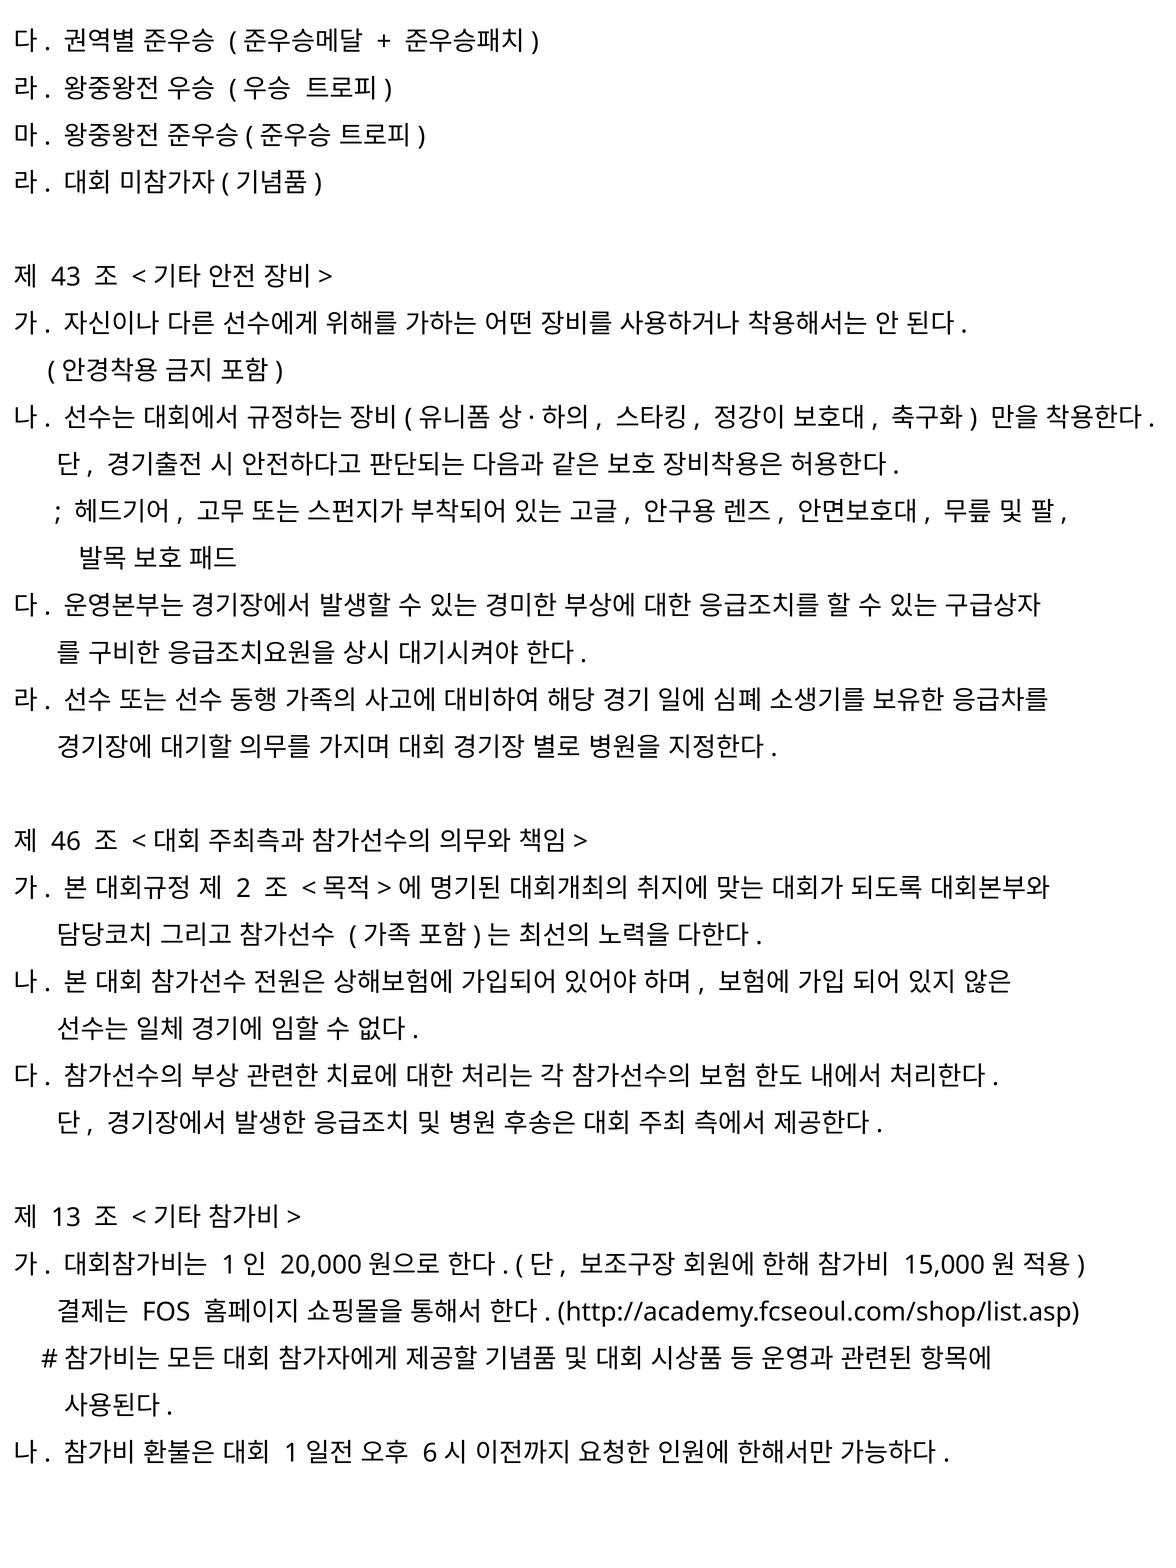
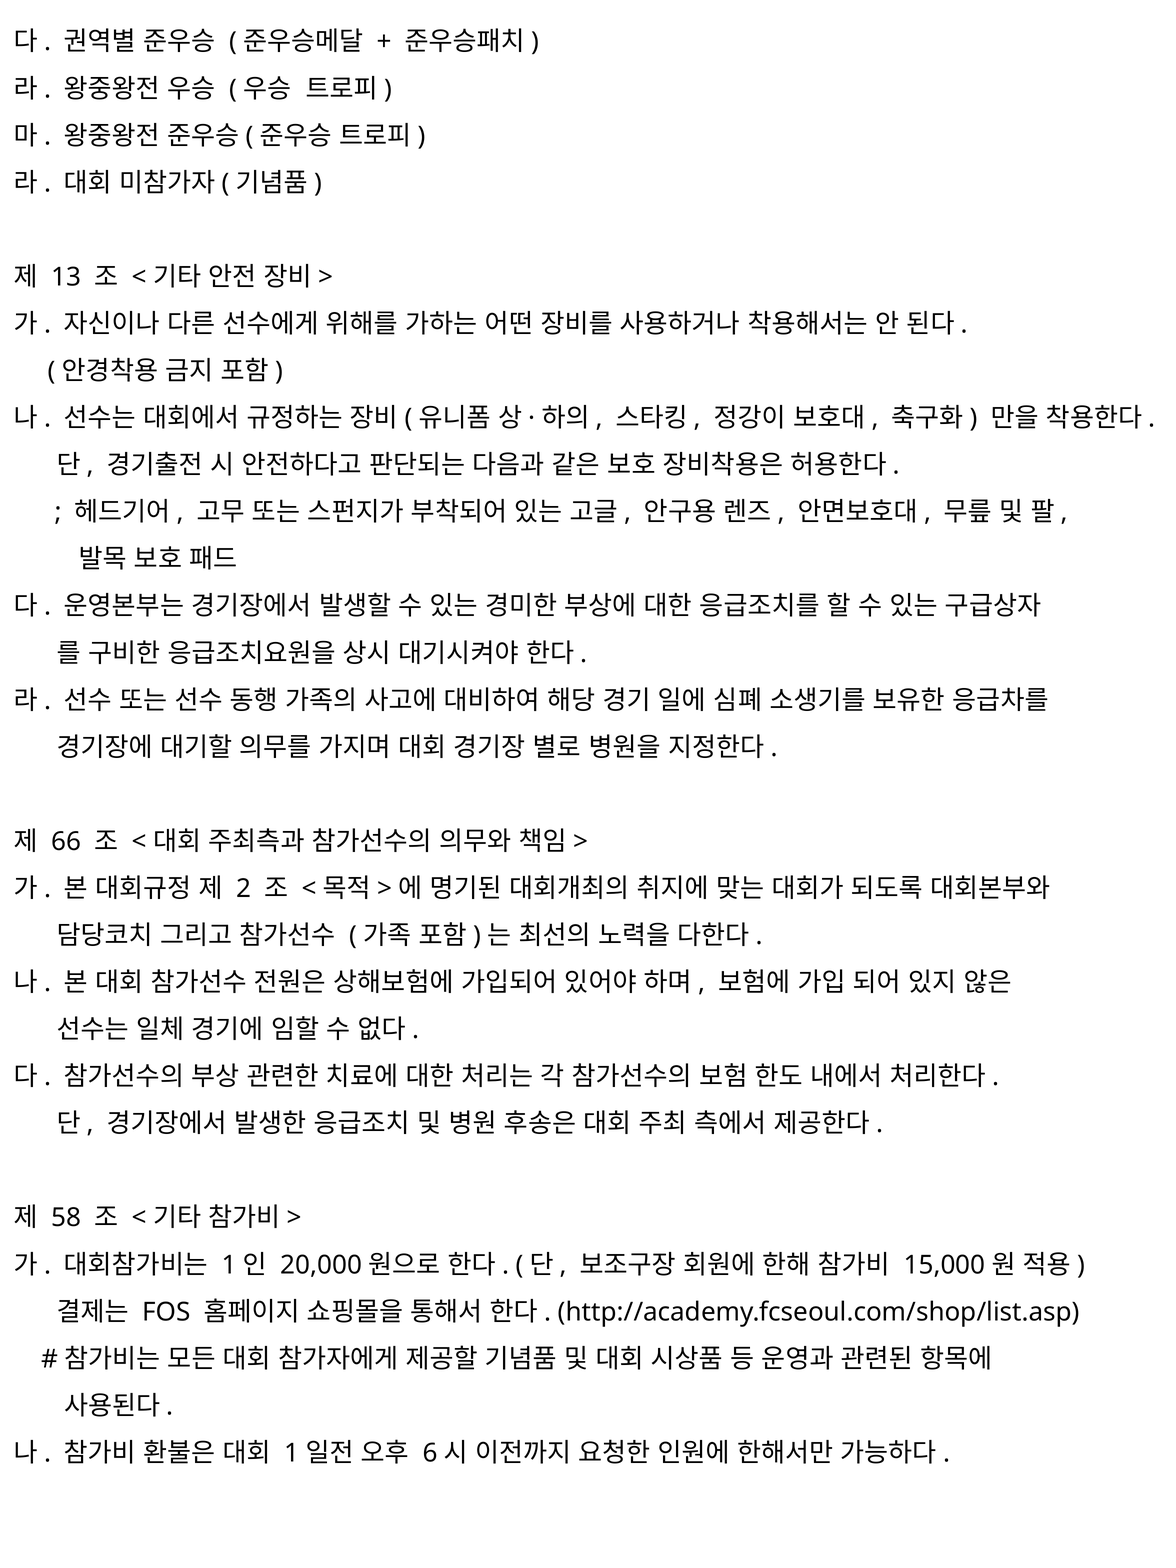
43: 43 -> 13 (66, 277)
46: 46 -> 66 (66, 842)
13: 13 -> 58 (66, 1218)
